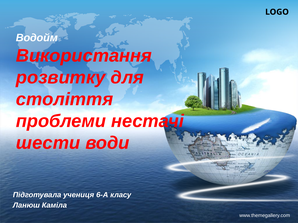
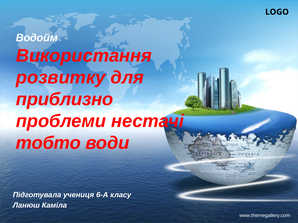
століття: століття -> приблизно (65, 100)
шести: шести -> тобто (48, 143)
